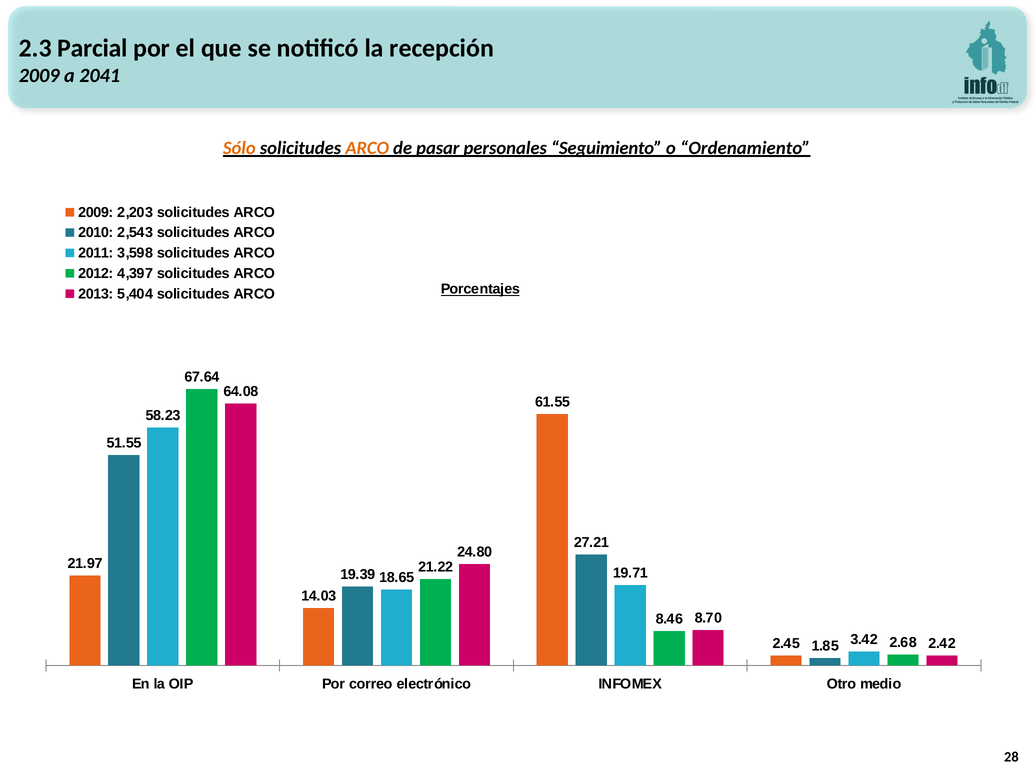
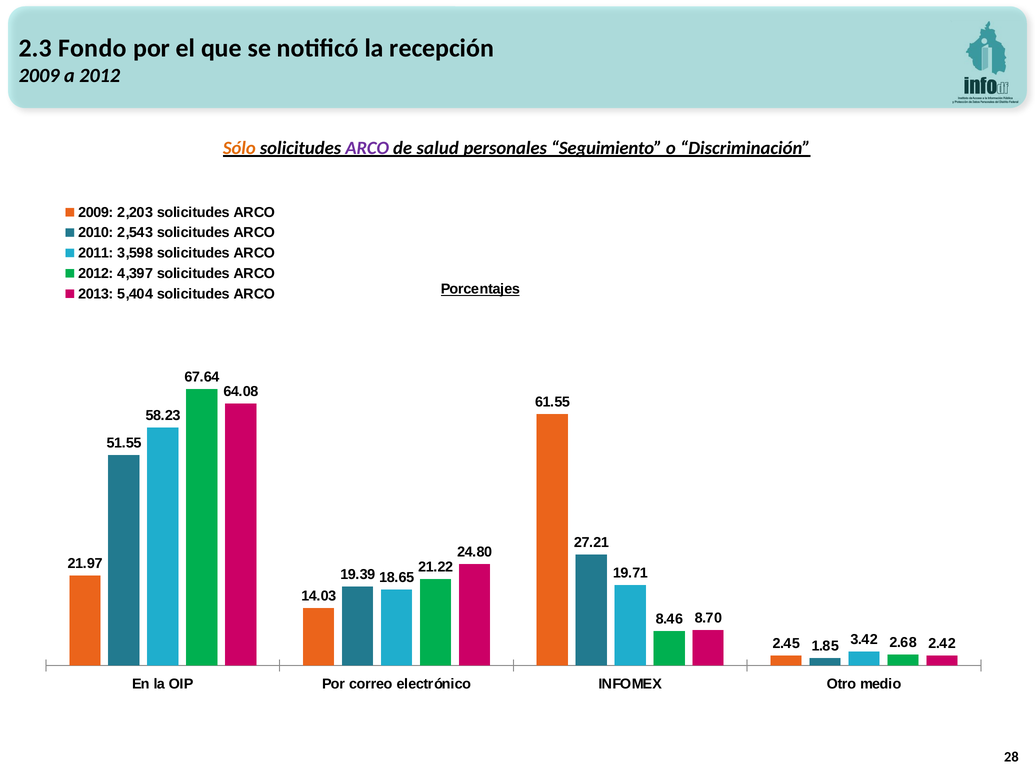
Parcial: Parcial -> Fondo (92, 48)
a 2041: 2041 -> 2012 (100, 75)
ARCO colour: orange -> purple (367, 148)
pasar: pasar -> salud (438, 148)
Ordenamiento: Ordenamiento -> Discriminación (745, 148)
